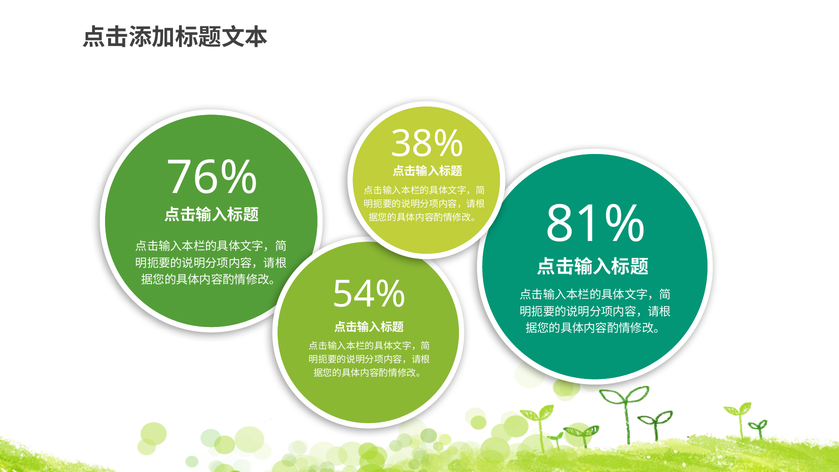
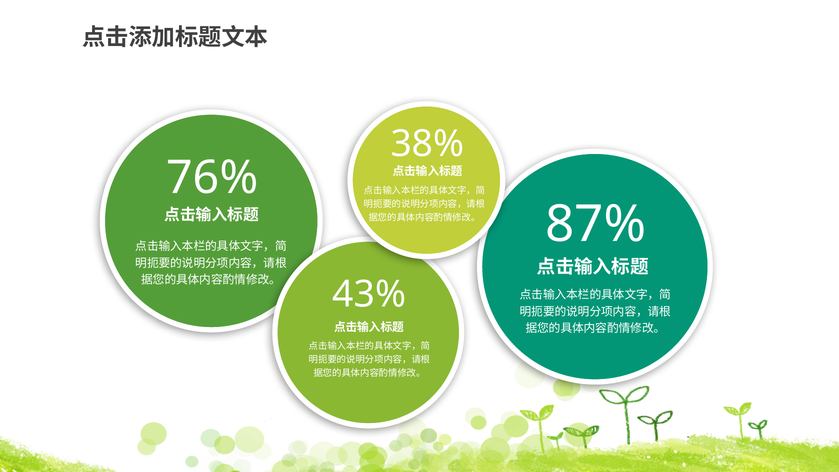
81%: 81% -> 87% (596, 224)
54%: 54% -> 43% (369, 294)
